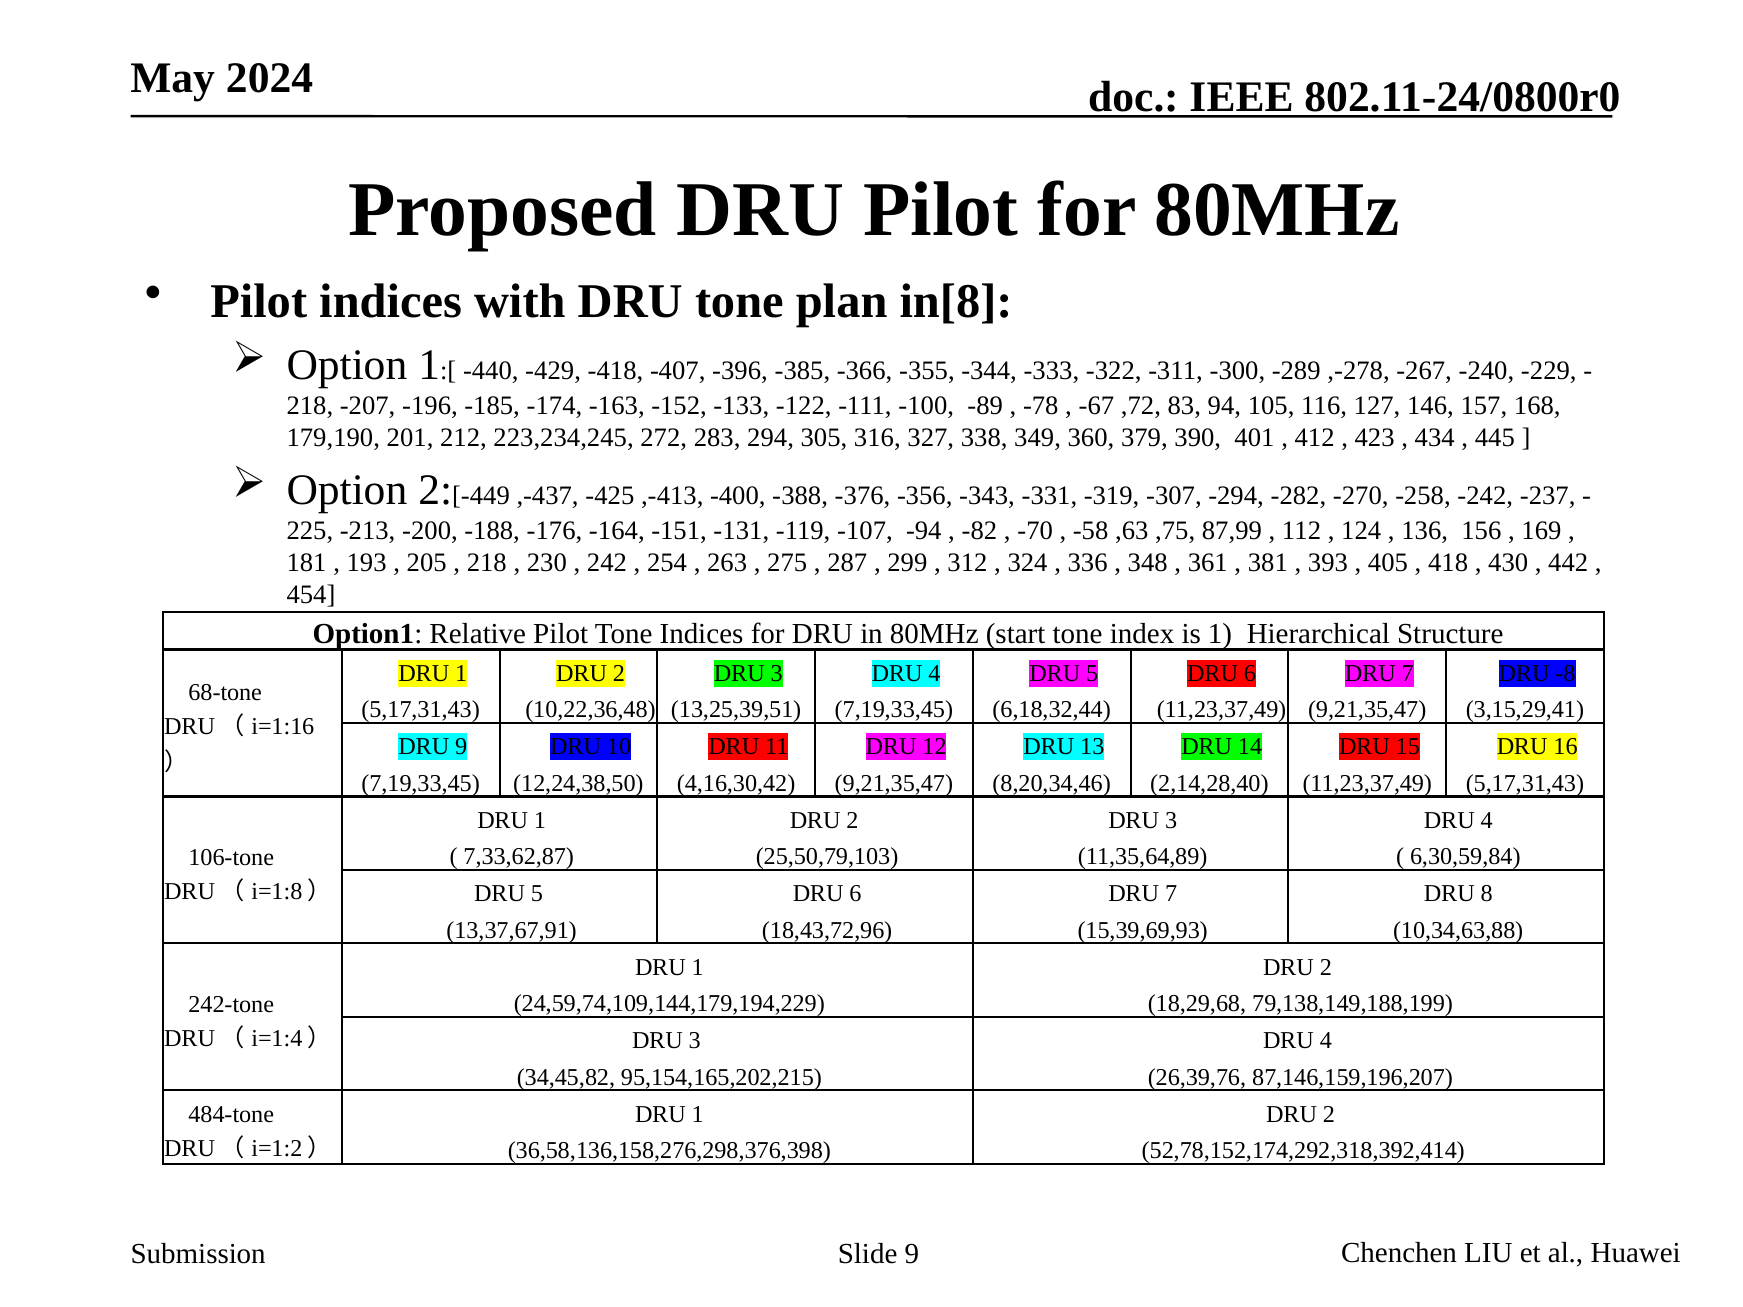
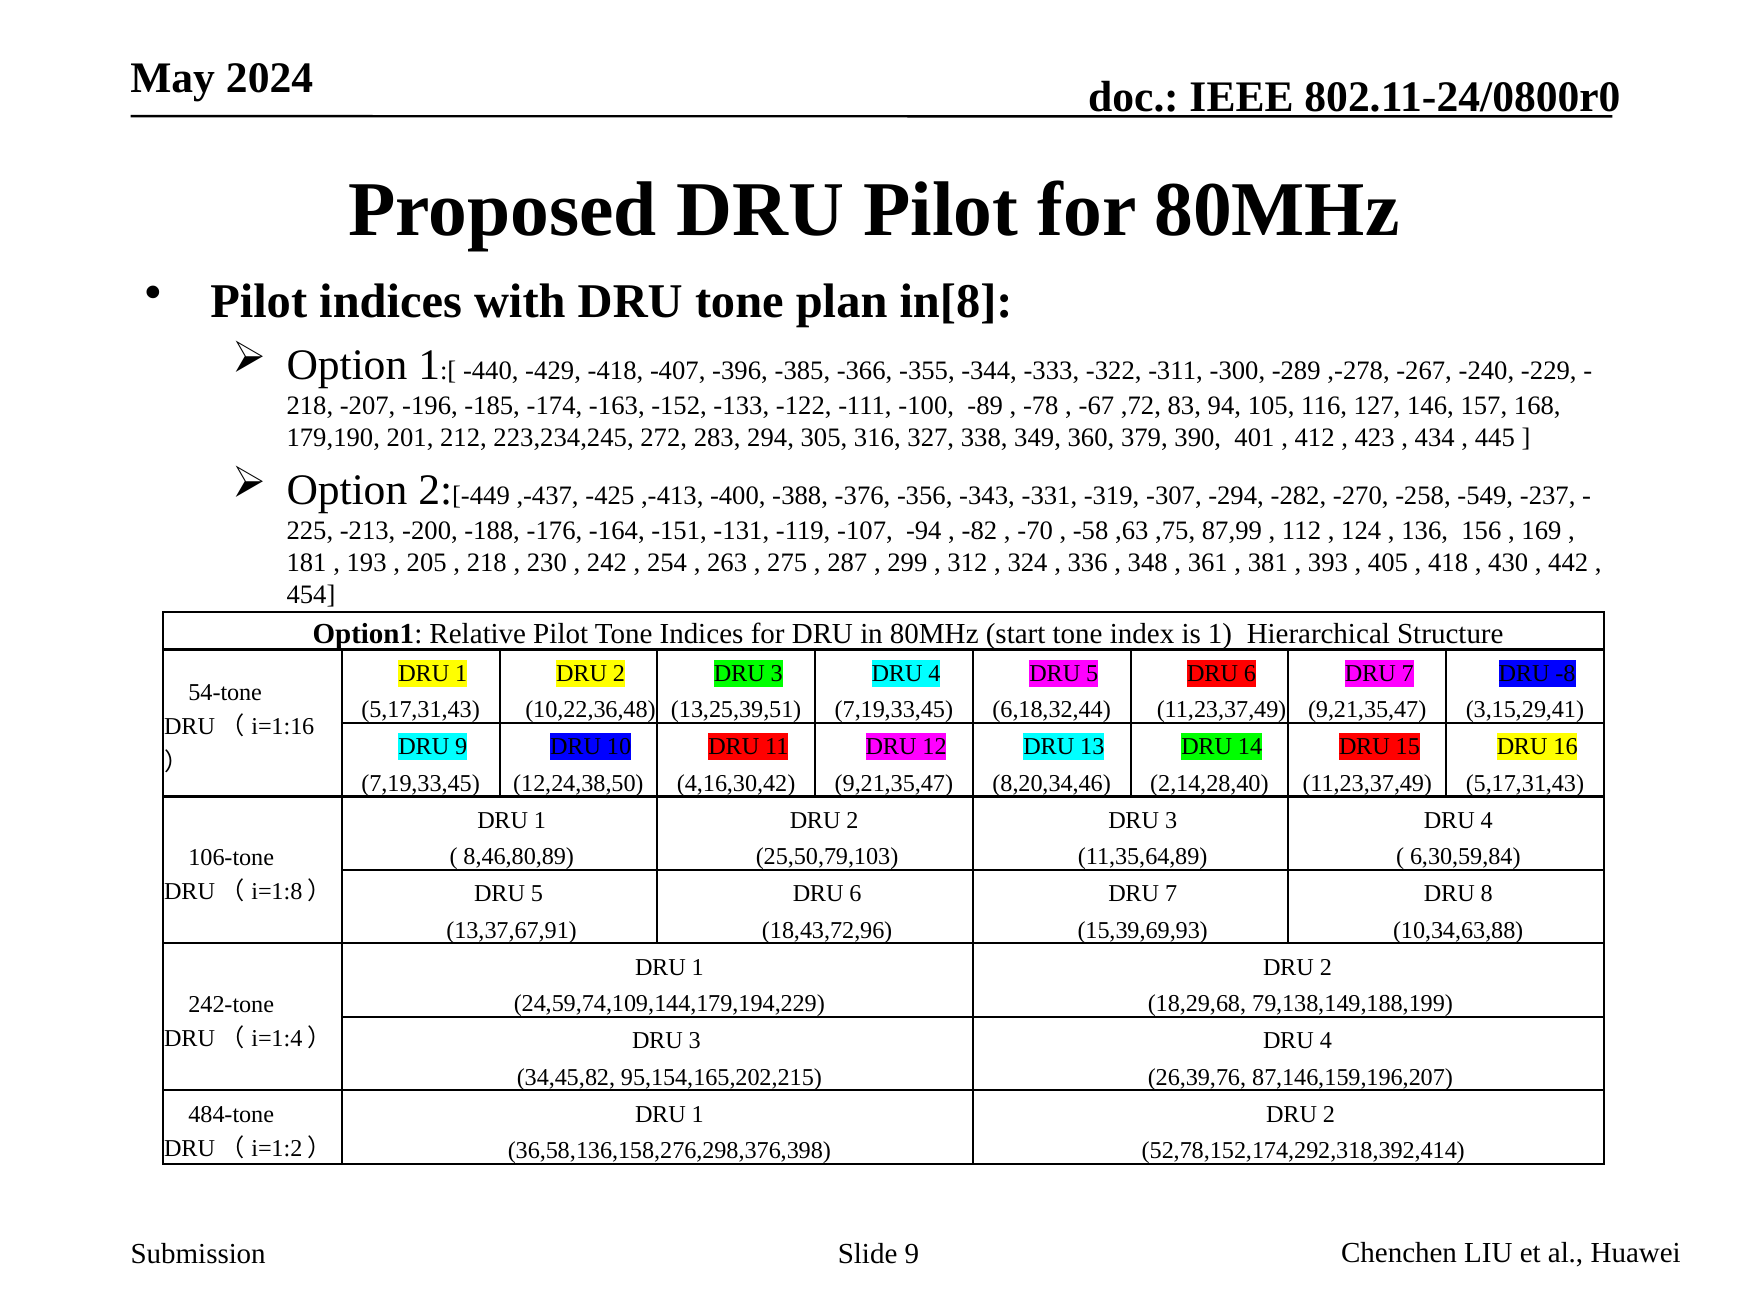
-242: -242 -> -549 (1485, 496)
68-tone: 68-tone -> 54-tone (225, 692)
7,33,62,87: 7,33,62,87 -> 8,46,80,89 (519, 857)
